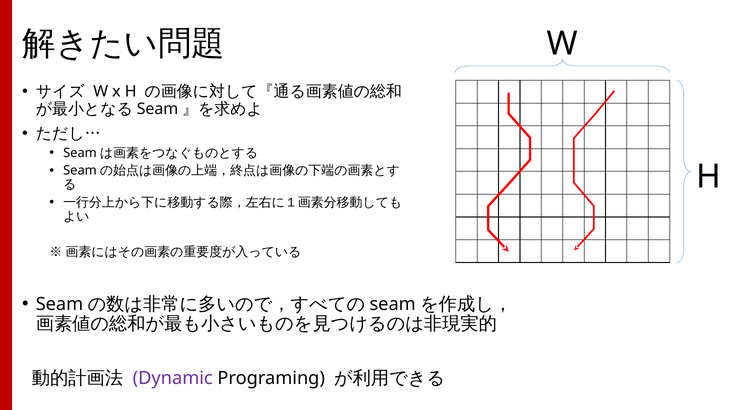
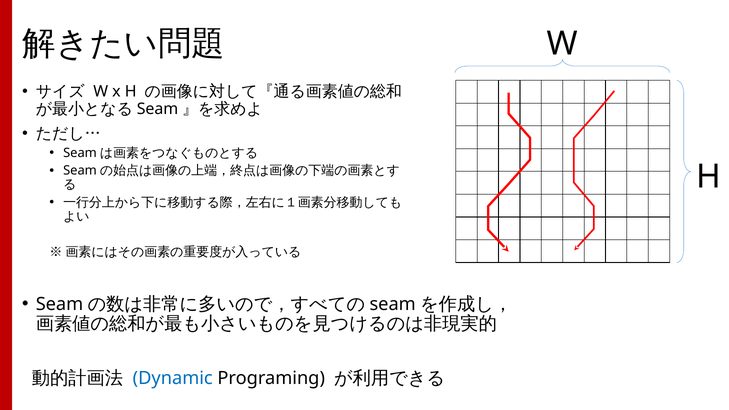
Dynamic colour: purple -> blue (173, 378)
